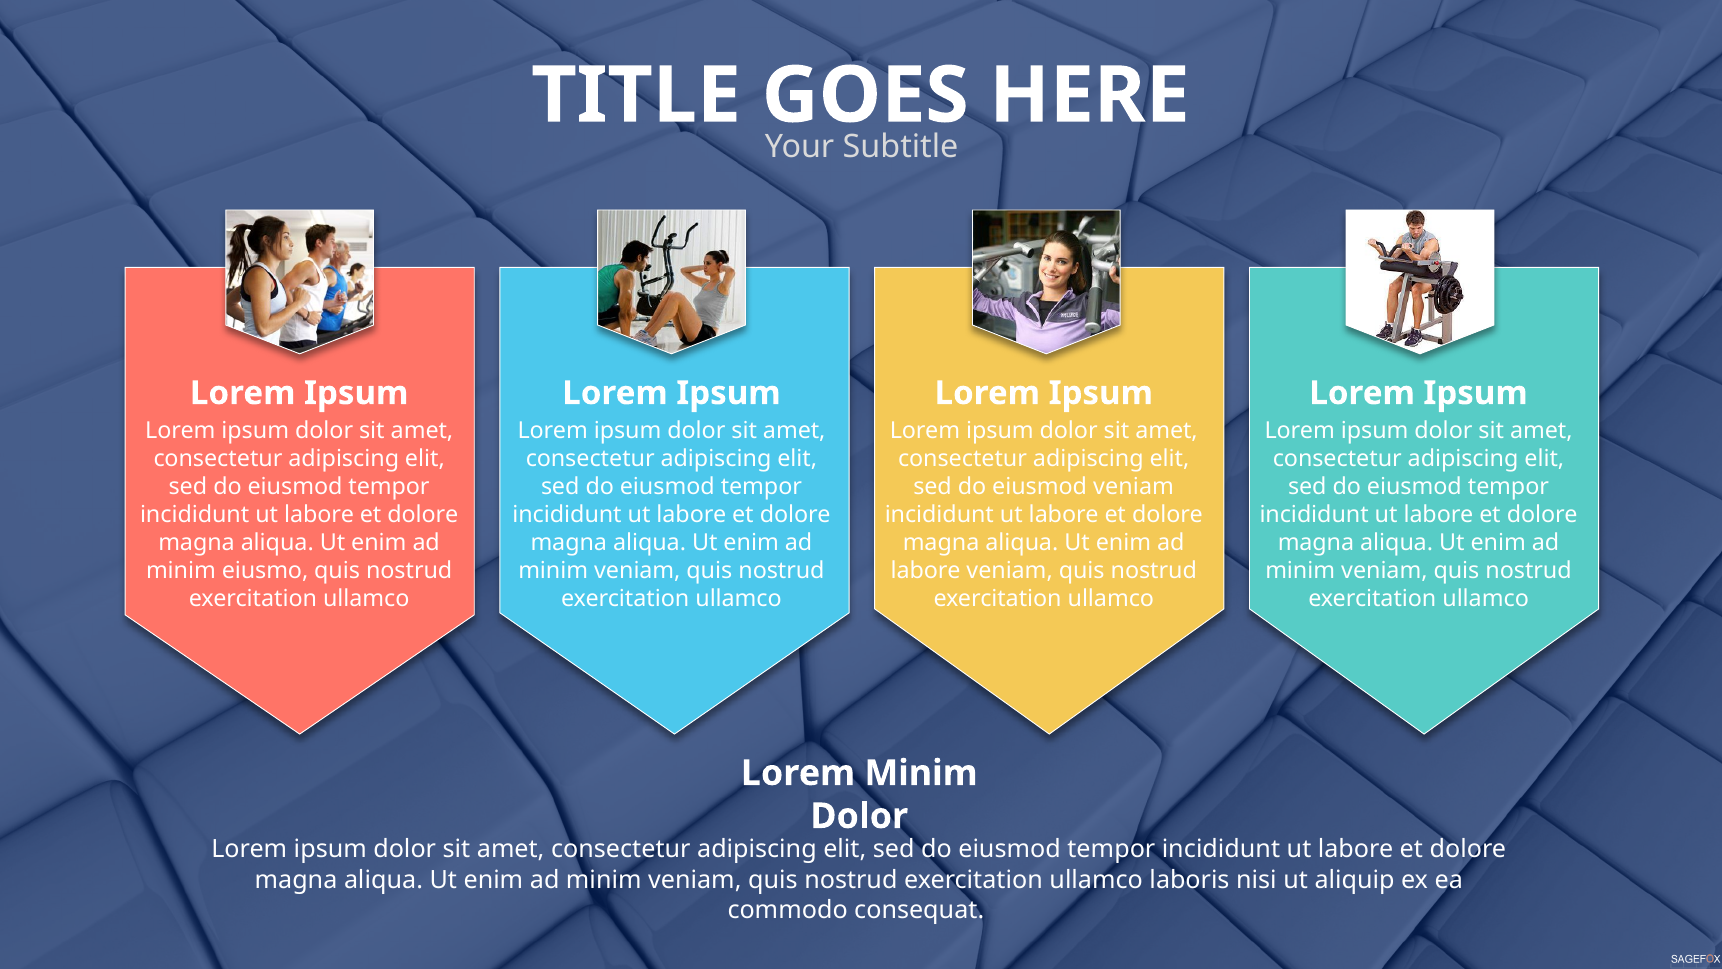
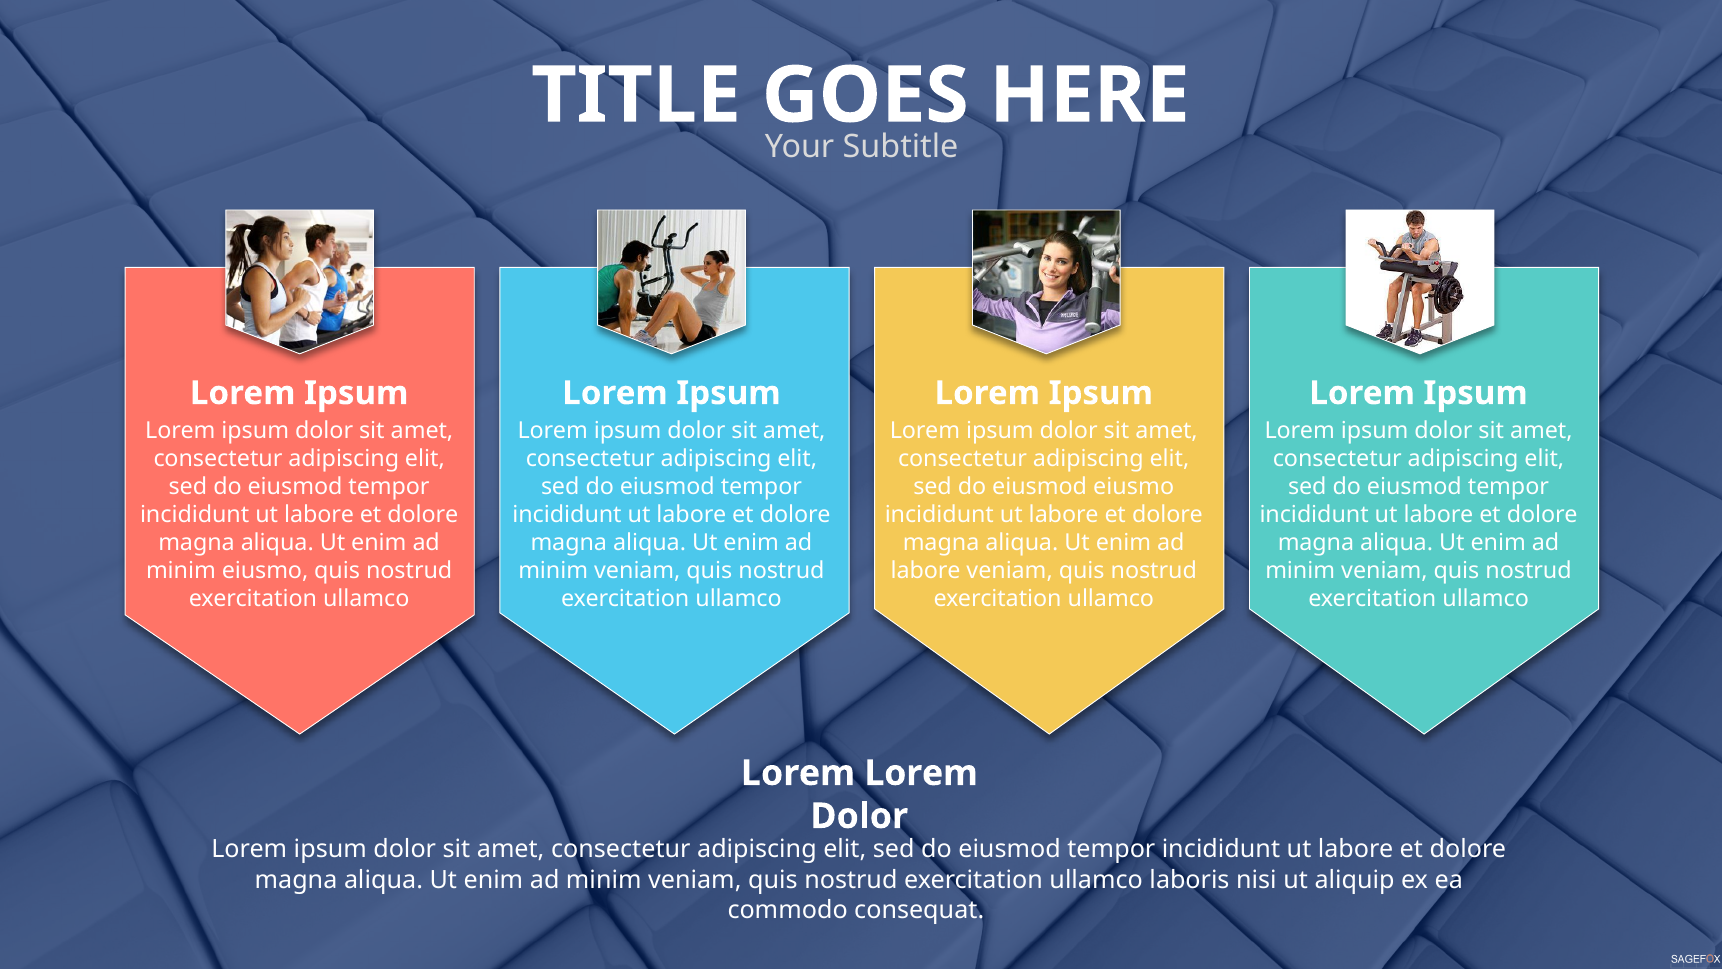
eiusmod veniam: veniam -> eiusmo (1134, 487)
Lorem Minim: Minim -> Lorem (921, 773)
